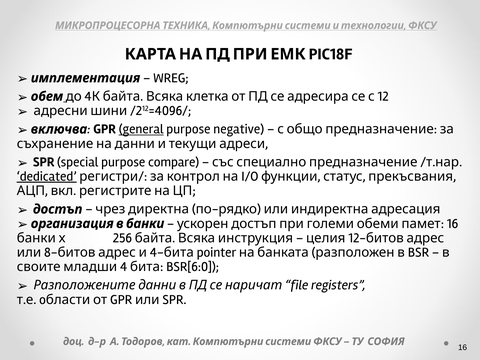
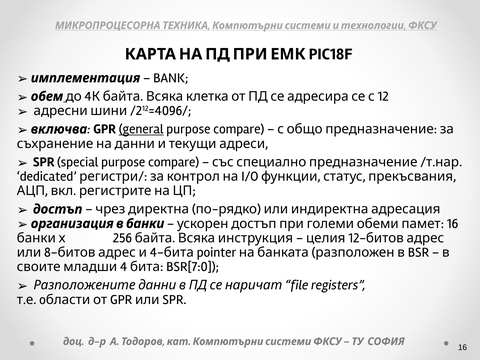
WREG: WREG -> BANK (171, 78)
negative: negative -> compare (239, 129)
dedicated underline: present -> none (47, 176)
BSR[6:0: BSR[6:0 -> BSR[7:0 (193, 267)
